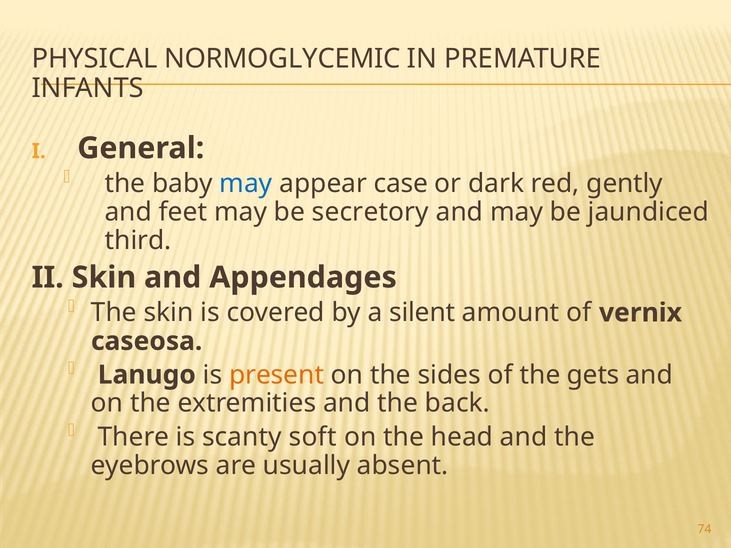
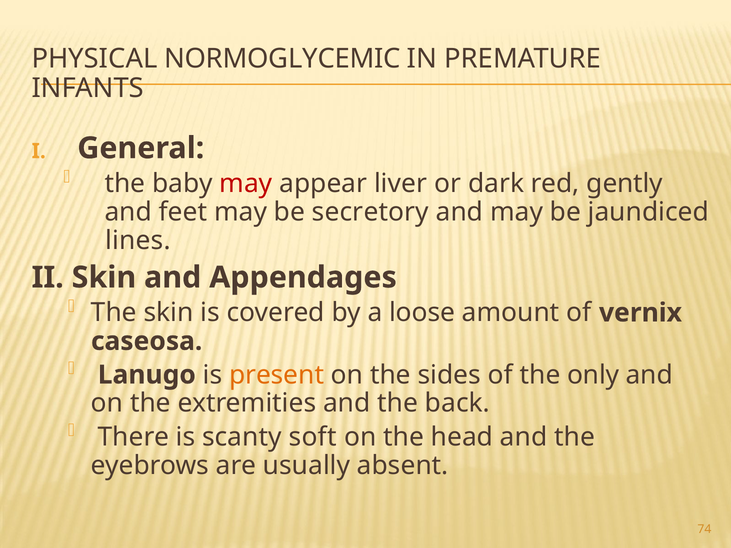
may colour: blue -> red (246, 184)
case: case -> liver (401, 184)
third: third -> lines (138, 241)
silent: silent -> loose (422, 313)
gets: gets -> only (593, 375)
